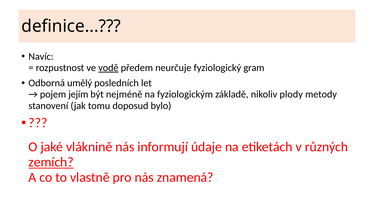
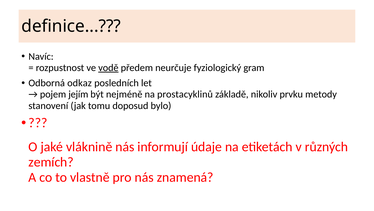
umělý: umělý -> odkaz (80, 83)
fyziologickým: fyziologickým -> prostacyklinů (185, 94)
plody: plody -> prvku (291, 94)
zemích underline: present -> none (51, 162)
